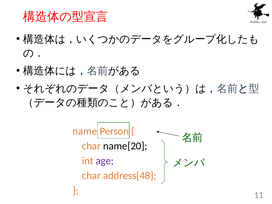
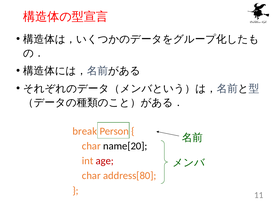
name: name -> break (85, 131)
age colour: purple -> red (105, 161)
address[48: address[48 -> address[80 (130, 176)
